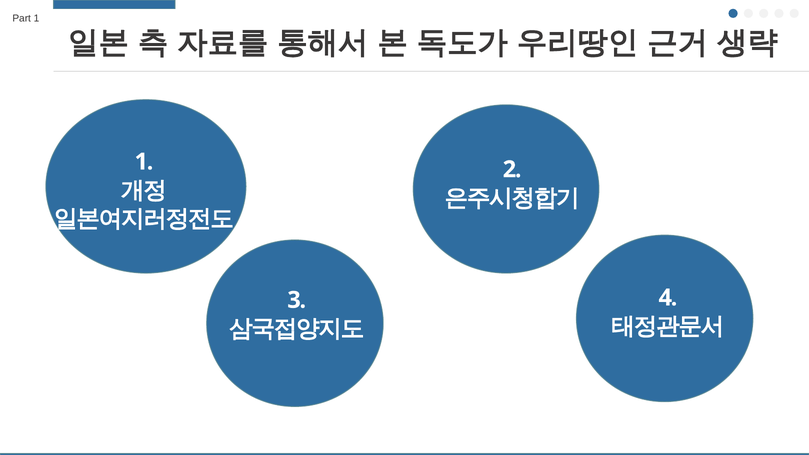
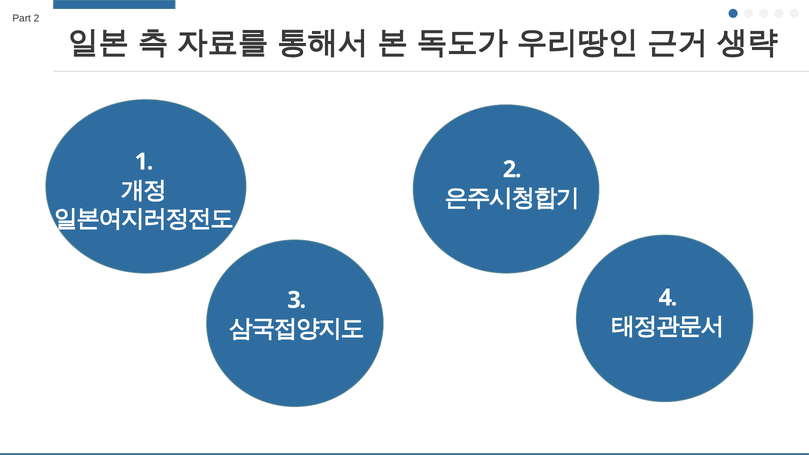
Part 1: 1 -> 2 (37, 19)
